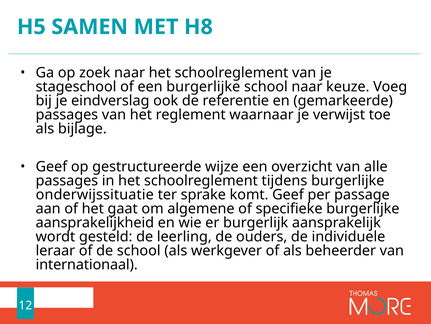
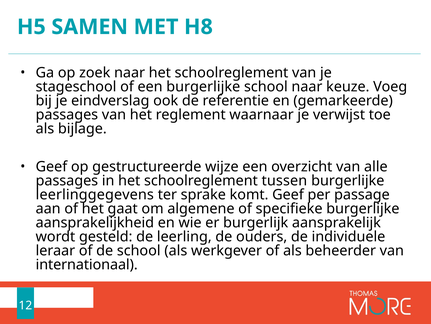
tijdens: tijdens -> tussen (284, 180)
onderwijssituatie: onderwijssituatie -> leerlinggegevens (95, 194)
